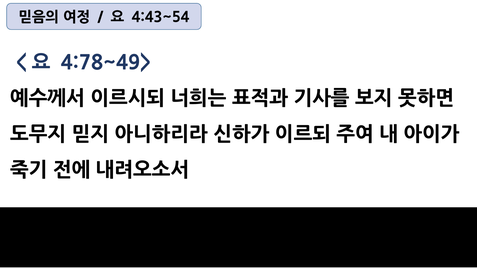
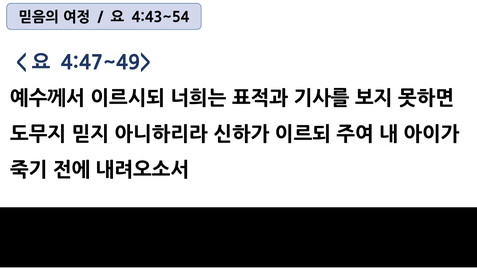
4:78~49>: 4:78~49> -> 4:47~49> (106, 63)
